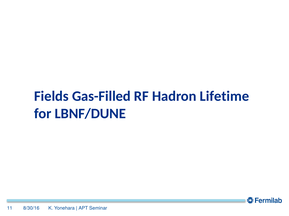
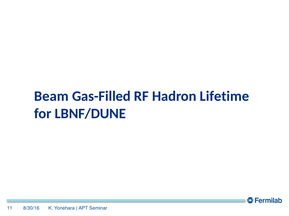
Fields: Fields -> Beam (51, 97)
